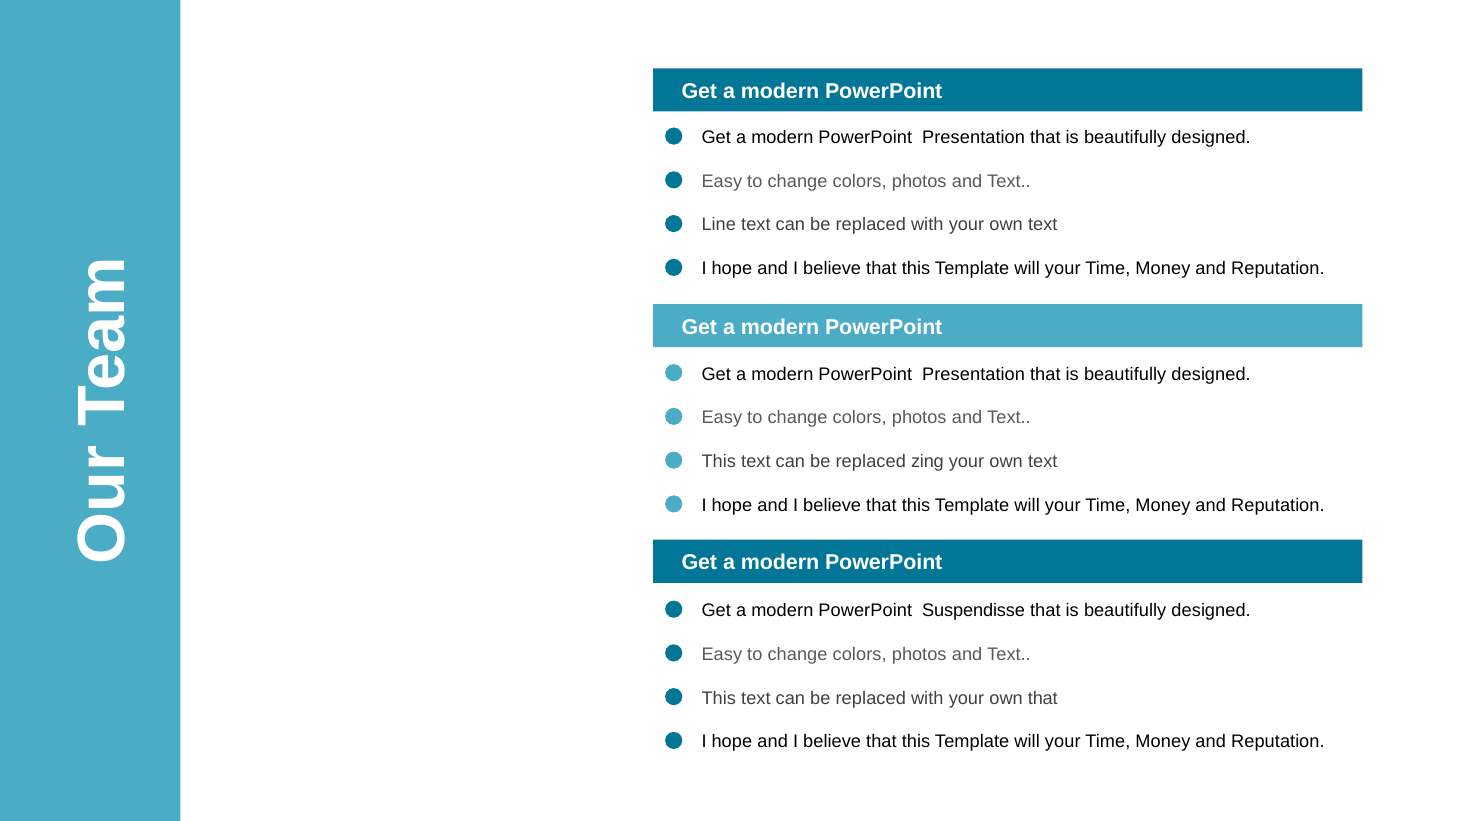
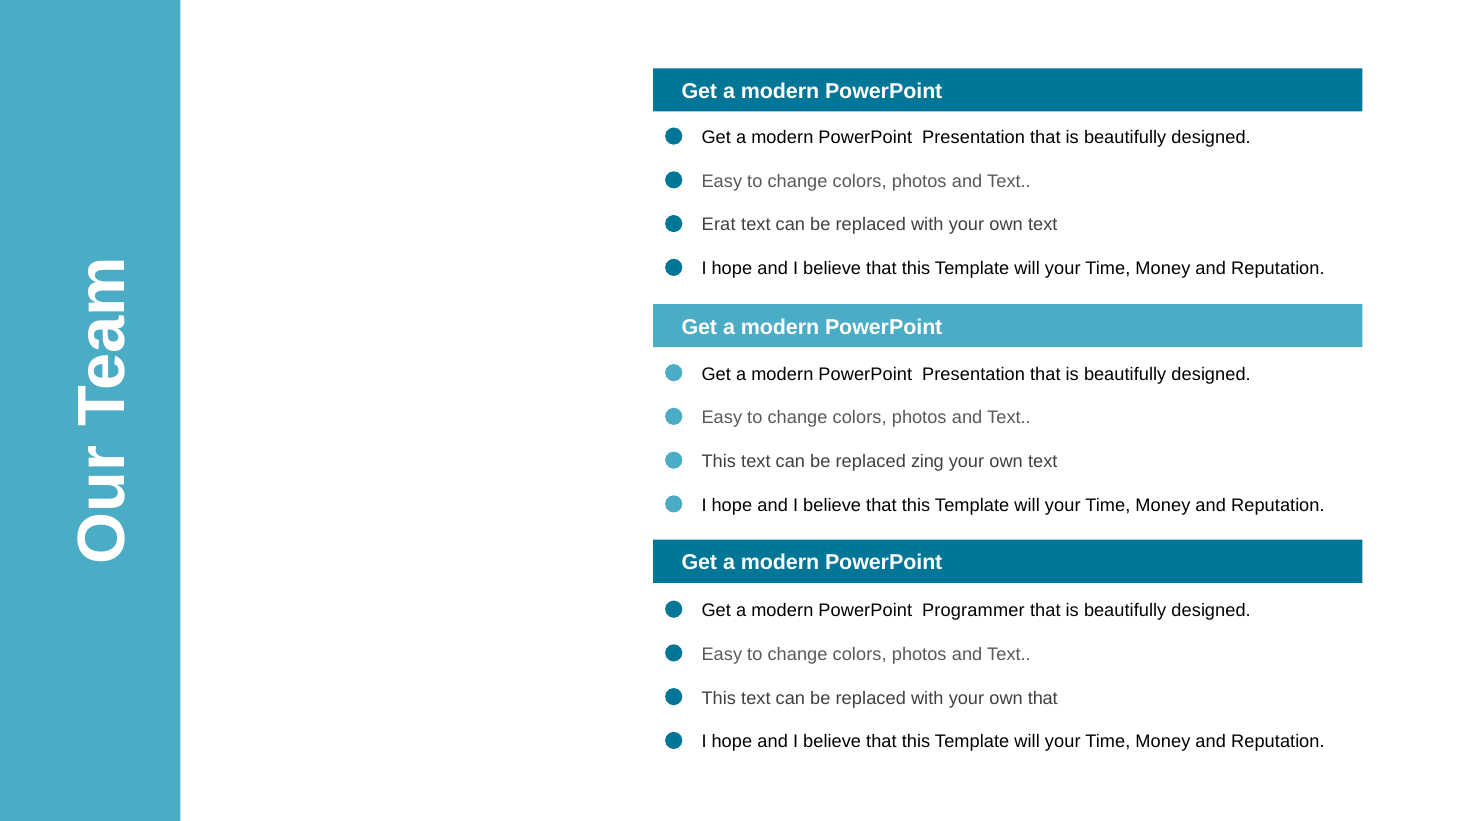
Line: Line -> Erat (719, 225)
Suspendisse: Suspendisse -> Programmer (973, 611)
